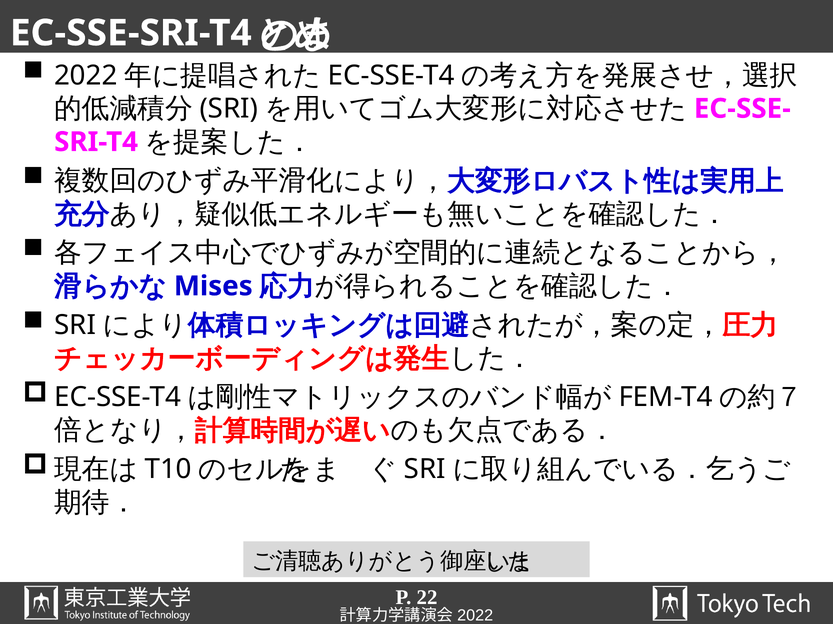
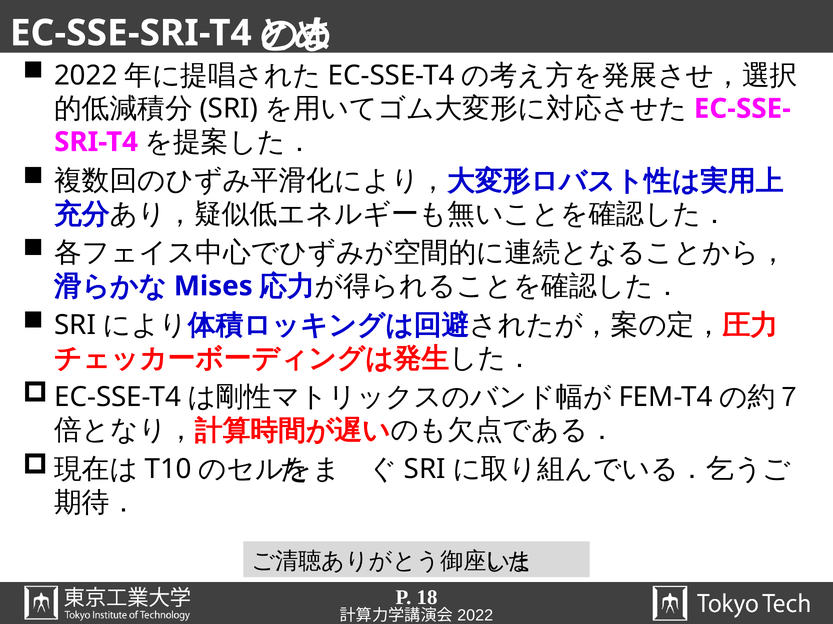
22: 22 -> 18 (427, 598)
